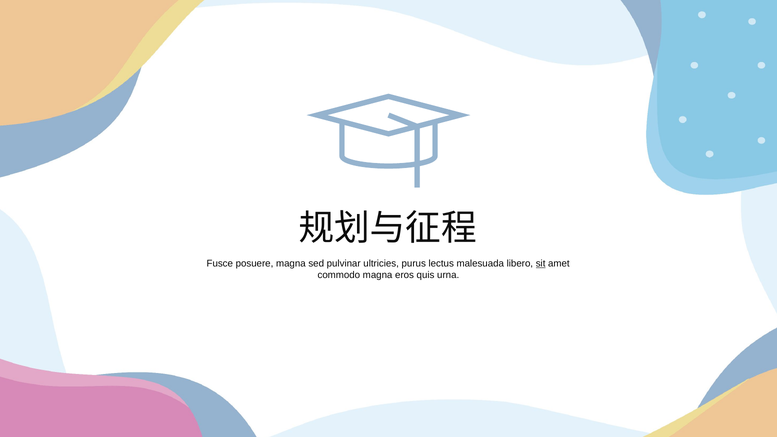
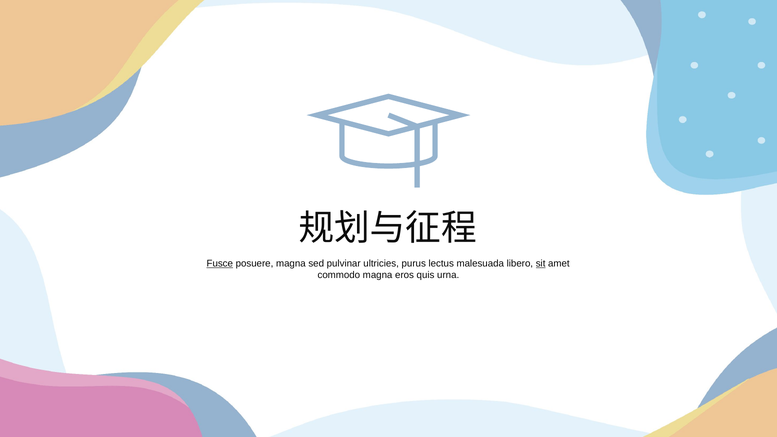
Fusce underline: none -> present (220, 264)
